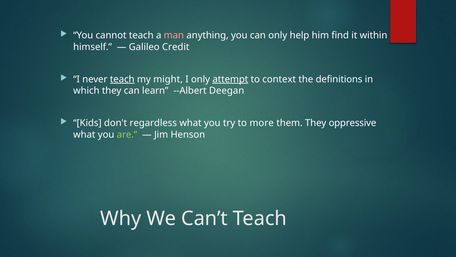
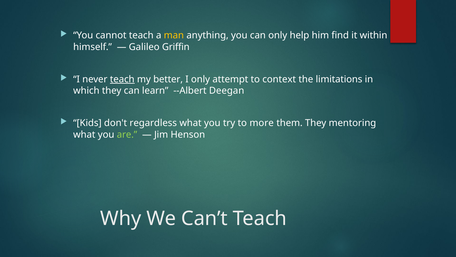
man colour: pink -> yellow (174, 35)
Credit: Credit -> Griffin (176, 47)
might: might -> better (168, 79)
attempt underline: present -> none (230, 79)
definitions: definitions -> limitations (339, 79)
oppressive: oppressive -> mentoring (352, 123)
